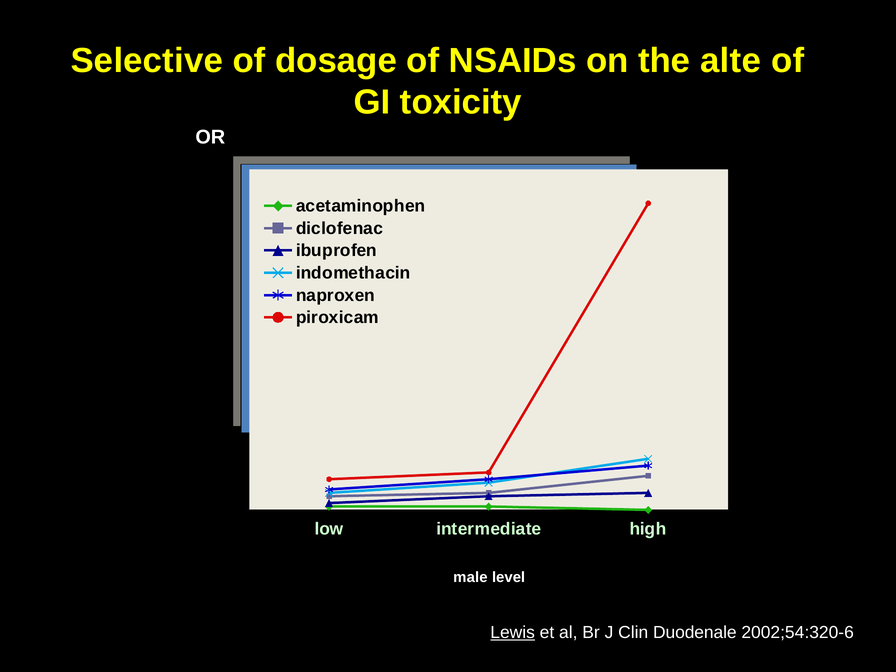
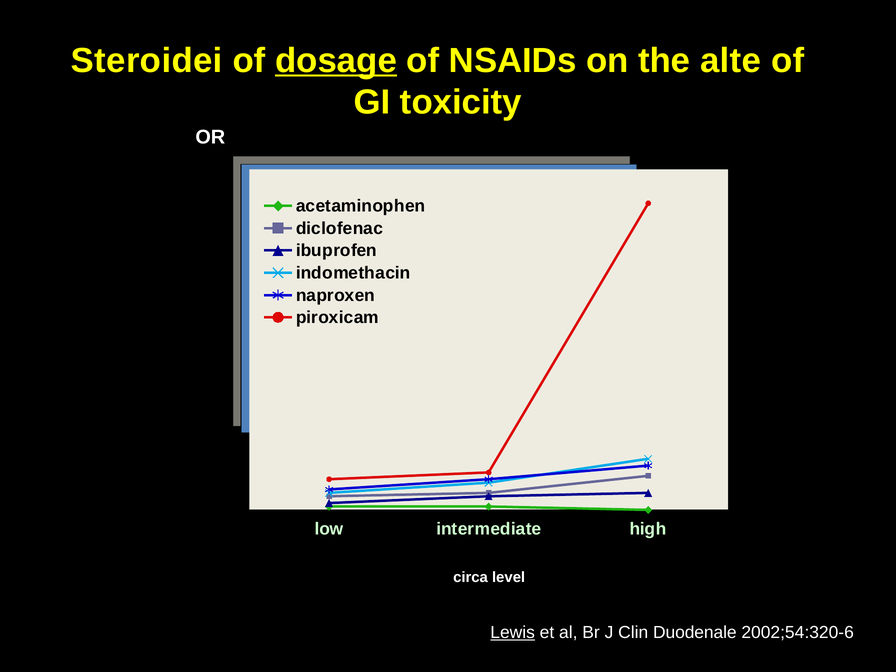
Selective: Selective -> Steroidei (147, 61)
dosage underline: none -> present (336, 61)
male: male -> circa (471, 577)
